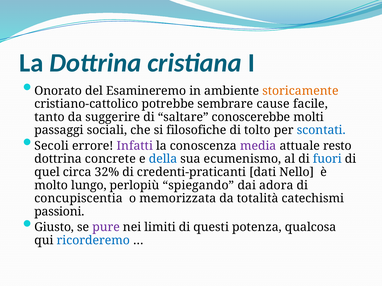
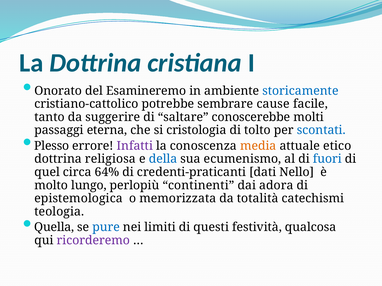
storicamente colour: orange -> blue (300, 91)
sociali: sociali -> eterna (107, 130)
filosofiche: filosofiche -> cristologia (196, 130)
Secoli: Secoli -> Plesso (52, 146)
media colour: purple -> orange (258, 146)
resto: resto -> etico (337, 146)
concrete: concrete -> religiosa (110, 159)
32%: 32% -> 64% (107, 172)
spiegando: spiegando -> continenti (198, 186)
concupiscentia: concupiscentia -> epistemologica (79, 199)
passioni: passioni -> teologia (59, 212)
Giusto: Giusto -> Quella (54, 228)
pure colour: purple -> blue (106, 228)
potenza: potenza -> festività (257, 228)
ricorderemo colour: blue -> purple (93, 241)
